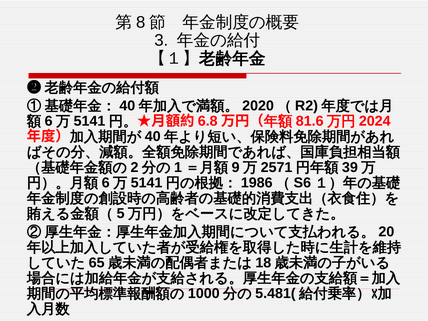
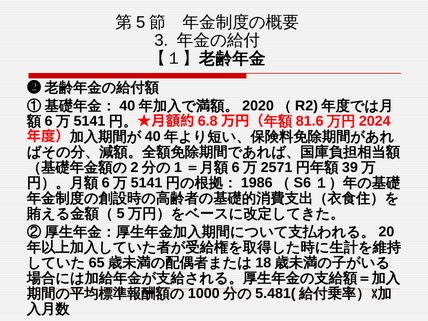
8: 8 -> 5 (141, 22)
9: 9 -> 6 (236, 167)
